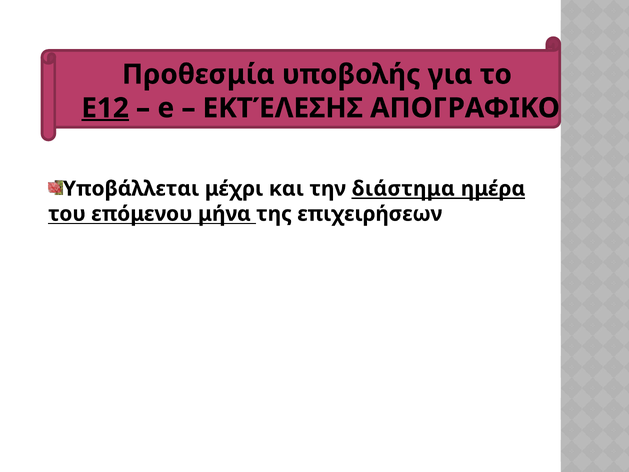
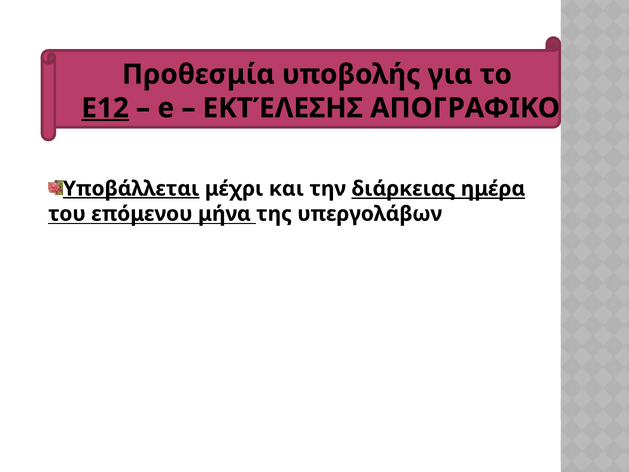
Υποβάλλεται underline: none -> present (131, 189)
διάστημα: διάστημα -> διάρκειας (403, 189)
επιχειρήσεων: επιχειρήσεων -> υπεργολάβων (370, 214)
